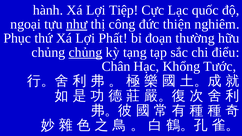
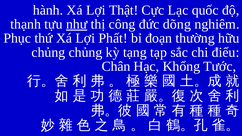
Tiệp: Tiệp -> Thật (124, 10)
ngoại: ngoại -> thạnh (26, 24)
thiện: thiện -> dõng (177, 24)
chủng underline: present -> none (86, 52)
